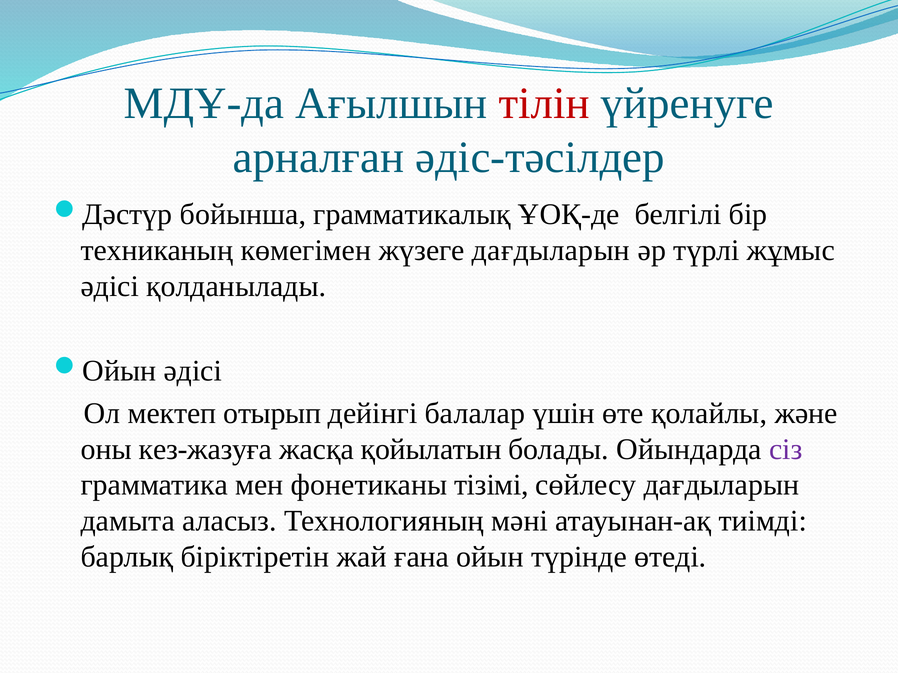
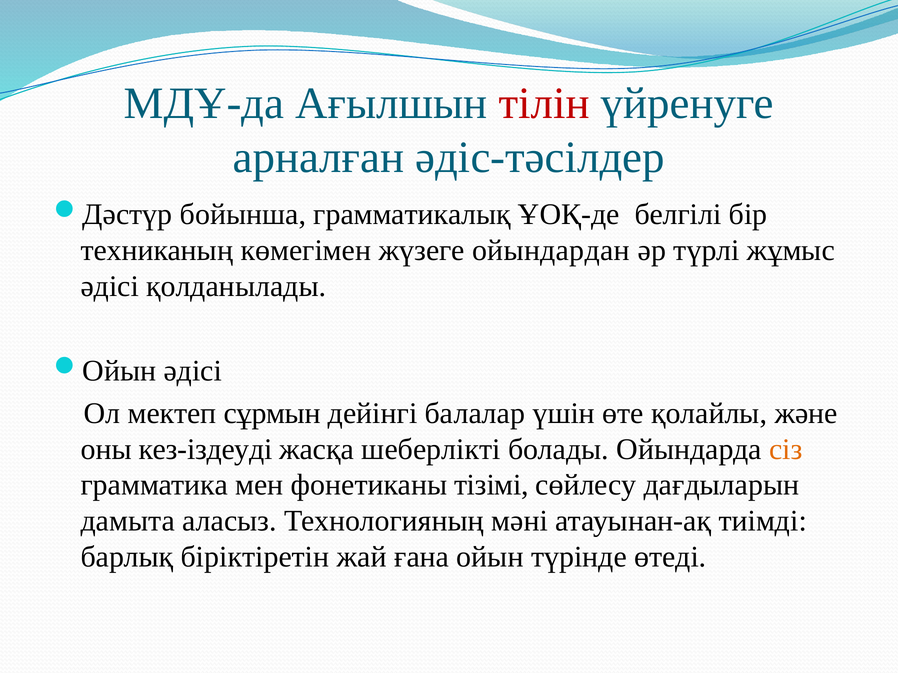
жүзеге дағдыларын: дағдыларын -> ойындардан (551, 250)
отырып: отырып -> сұрмын (272, 414)
кез-жазуға: кез-жазуға -> кез-іздеуді (206, 449)
қойылатын: қойылатын -> шеберлікті (431, 449)
сіз colour: purple -> orange (786, 449)
